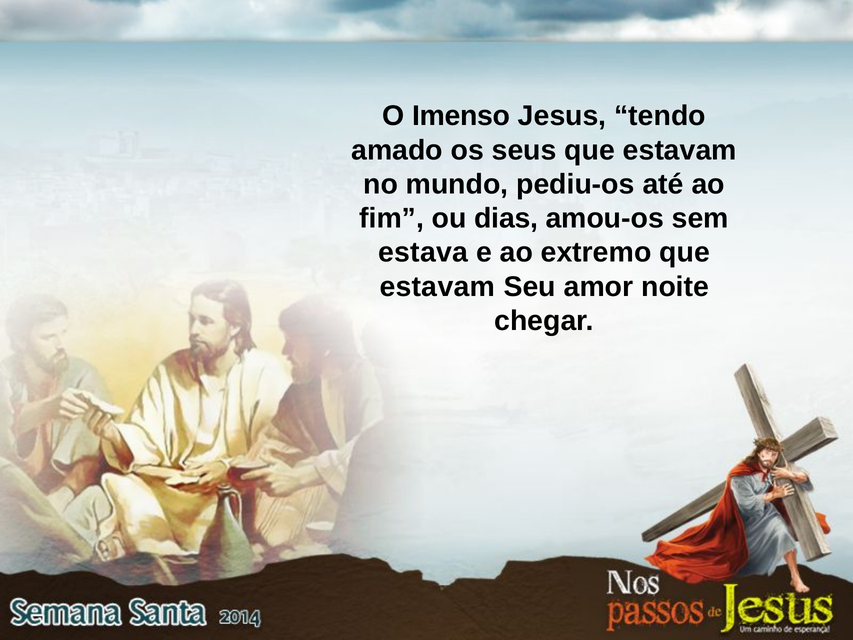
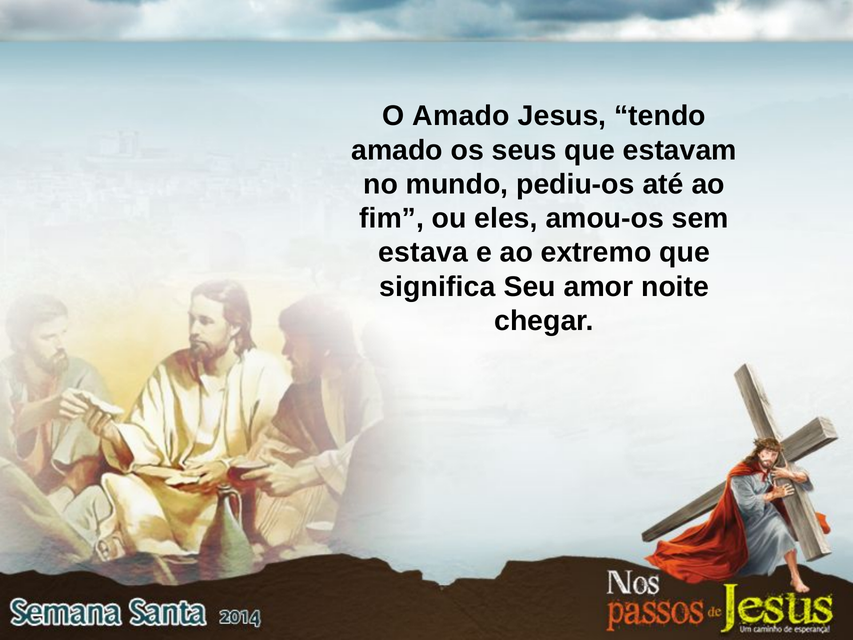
O Imenso: Imenso -> Amado (461, 116)
dias: dias -> eles (506, 218)
estavam: estavam -> significa (437, 287)
